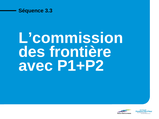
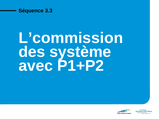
frontière: frontière -> système (80, 52)
